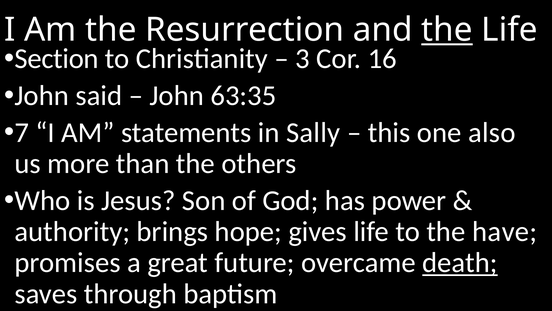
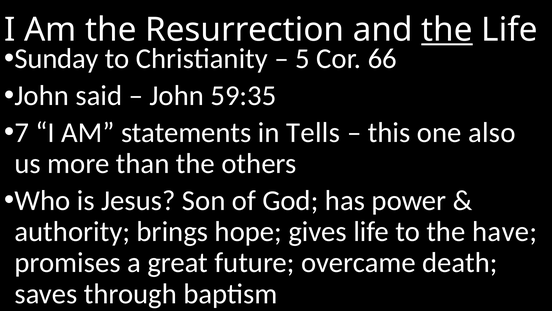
Section: Section -> Sunday (57, 59)
3: 3 -> 5 (303, 59)
16: 16 -> 66 (382, 59)
63:35: 63:35 -> 59:35 (243, 96)
Sally: Sally -> Tells (313, 132)
death underline: present -> none (460, 262)
